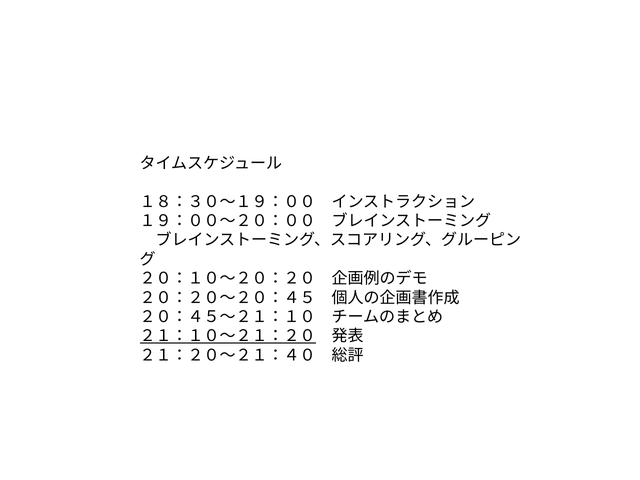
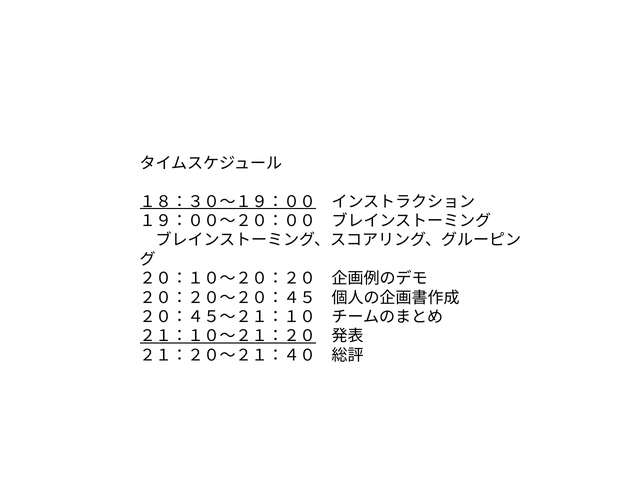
１８：３０～１９：００ underline: none -> present (228, 202)
